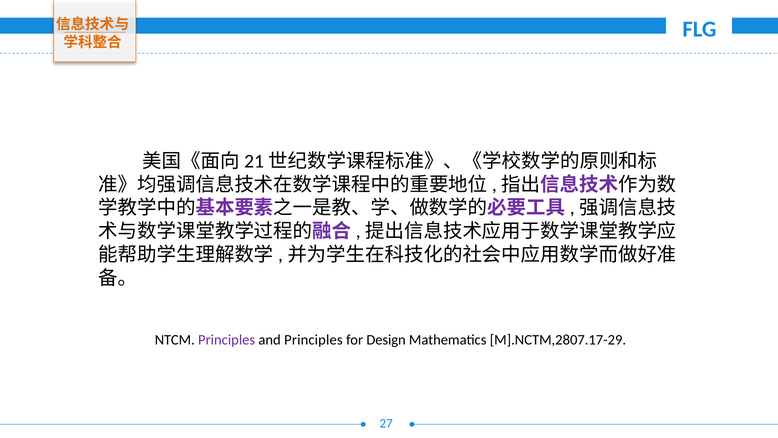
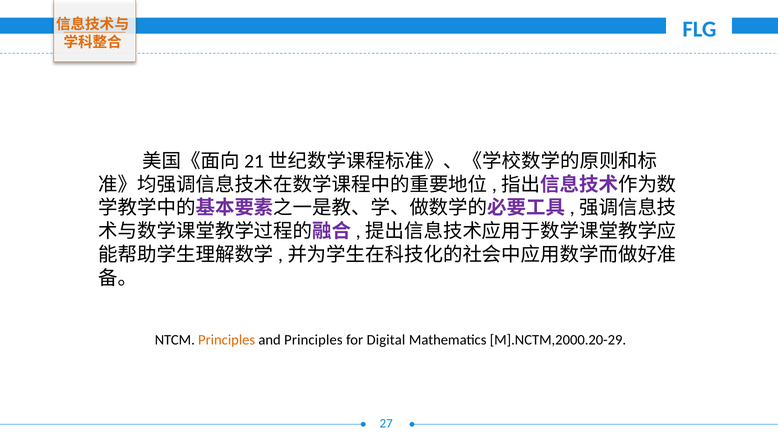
Principles colour: purple -> orange (227, 340)
Design: Design -> Digital (386, 340)
M].NCTM,2807.17-29: M].NCTM,2807.17-29 -> M].NCTM,2000.20-29 (558, 340)
